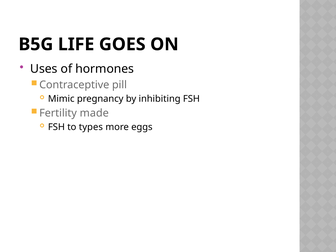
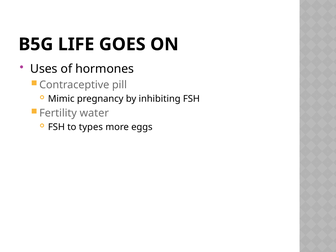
made: made -> water (94, 113)
